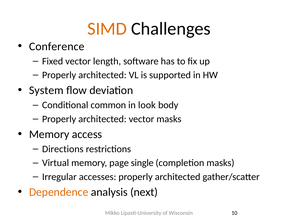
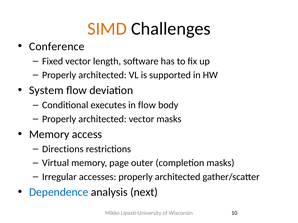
common: common -> executes (108, 105)
in look: look -> flow (147, 105)
single: single -> outer (142, 163)
Dependence colour: orange -> blue (59, 193)
